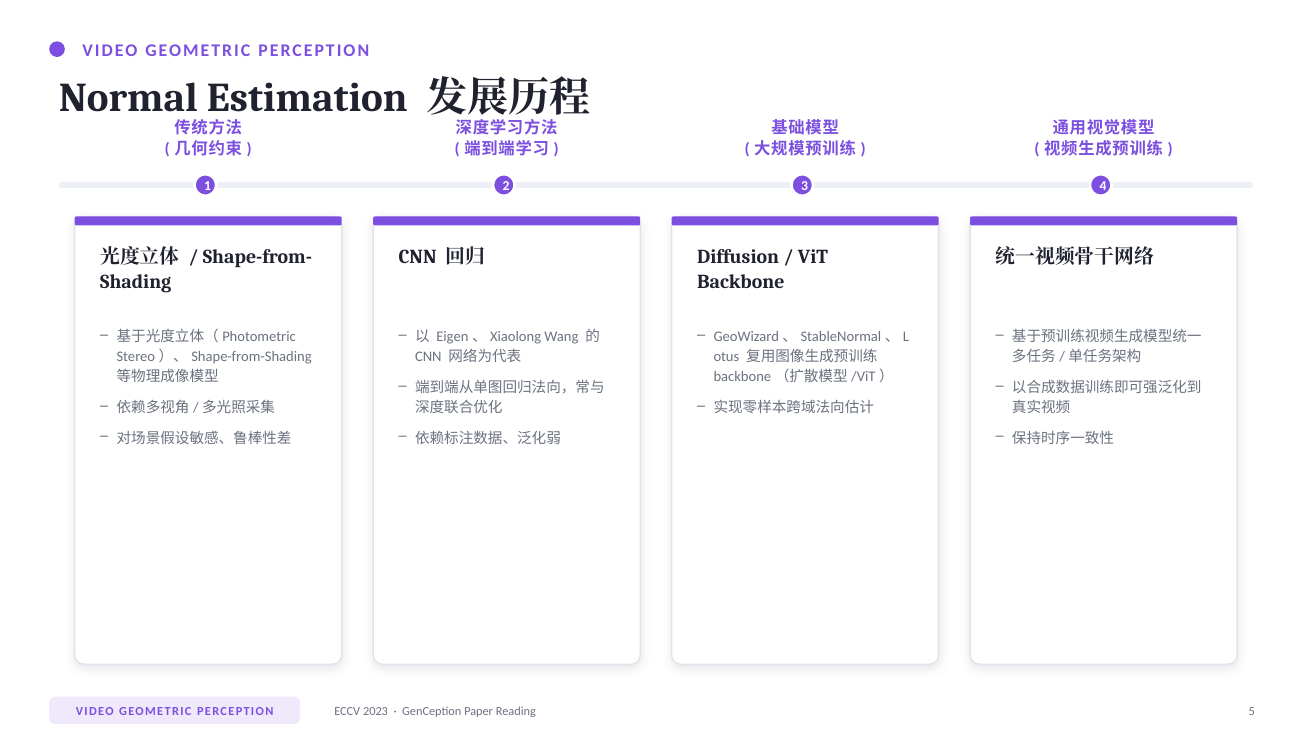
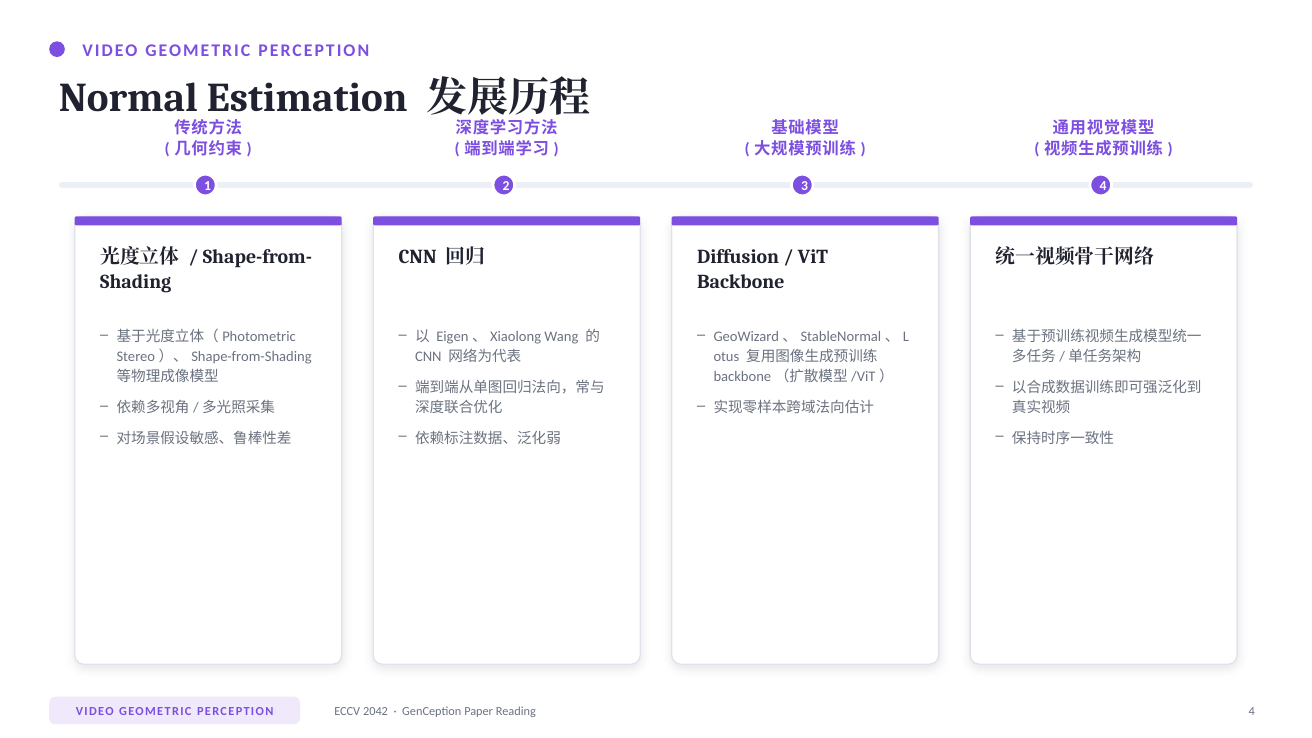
2023: 2023 -> 2042 (376, 712)
Reading 5: 5 -> 4 (1252, 712)
